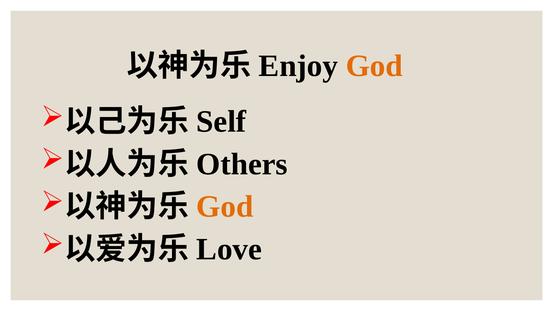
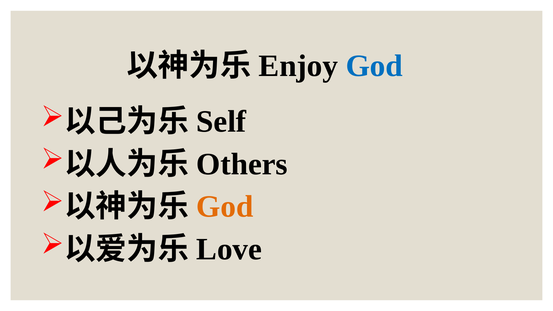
God colour: orange -> blue (374, 66)
